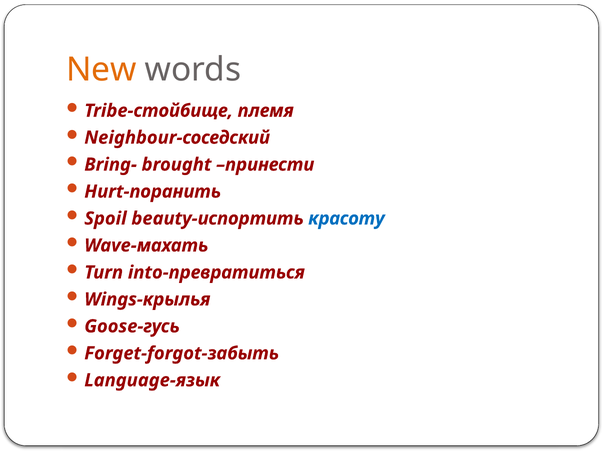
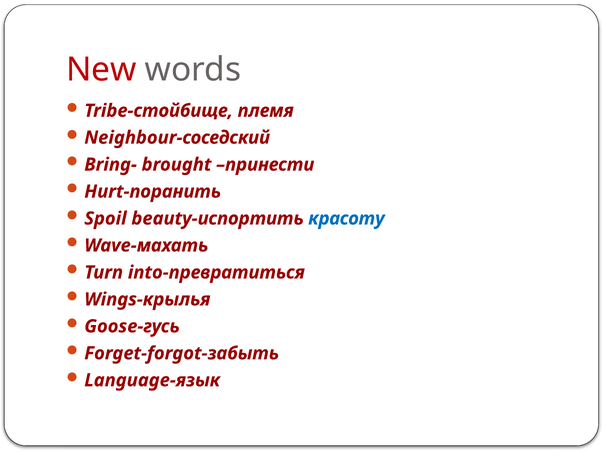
New colour: orange -> red (101, 70)
